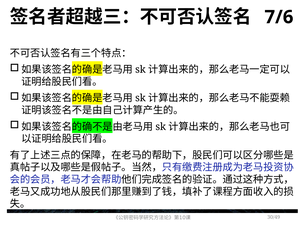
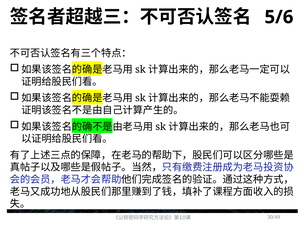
7/6: 7/6 -> 5/6 (279, 17)
